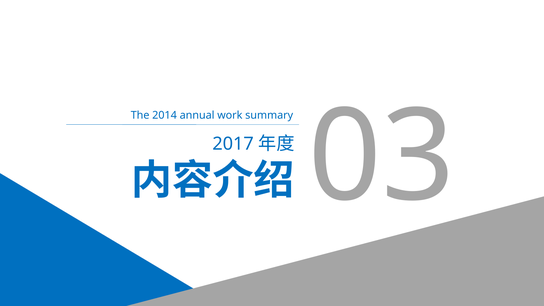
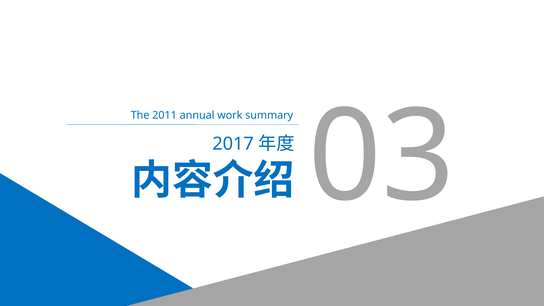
2014: 2014 -> 2011 (165, 115)
